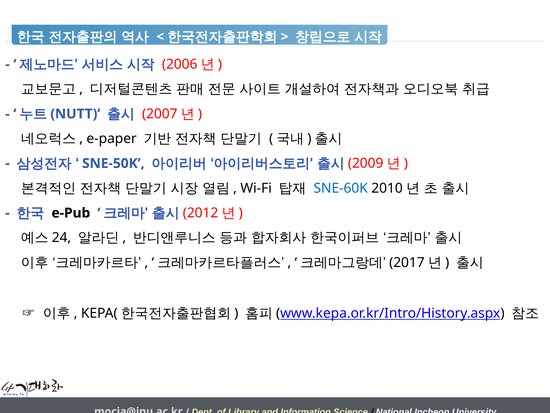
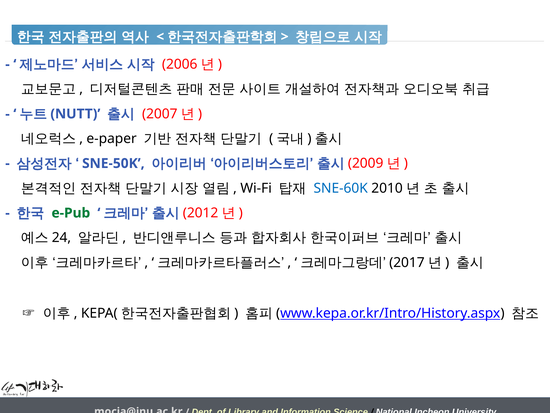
e-Pub colour: black -> green (71, 213)
